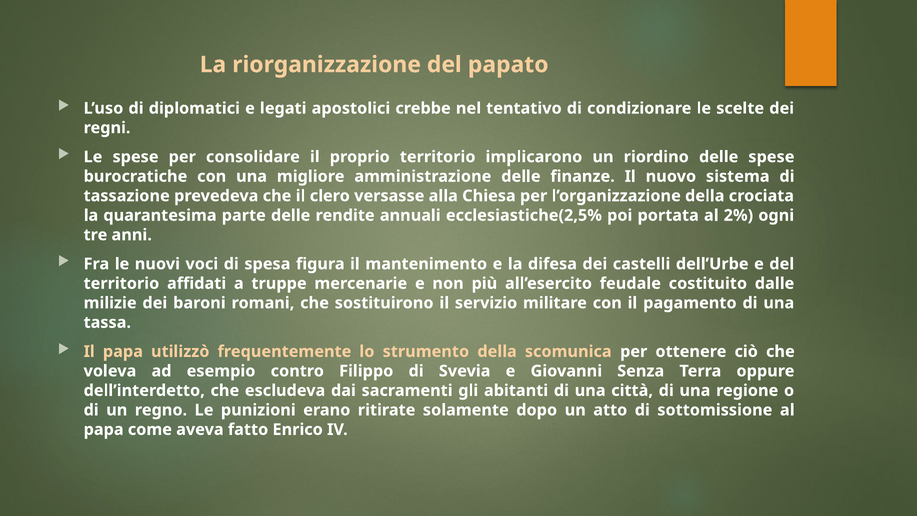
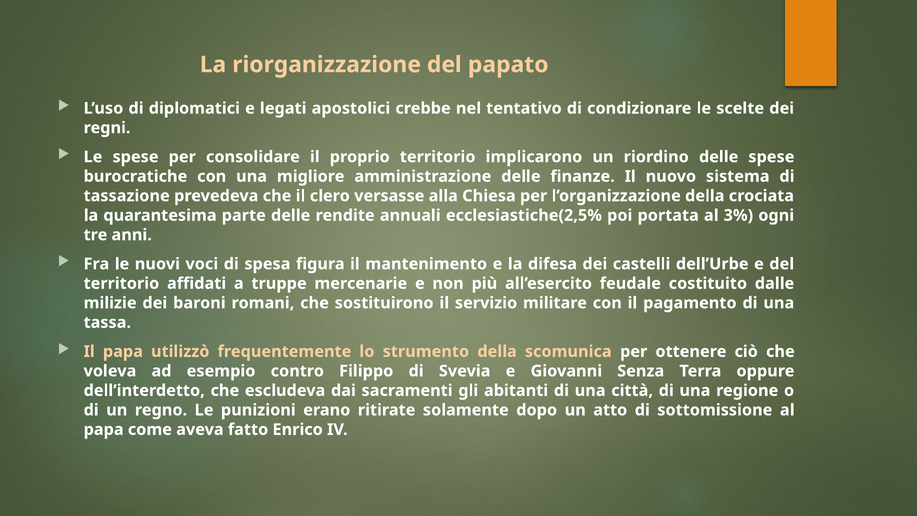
2%: 2% -> 3% (738, 215)
